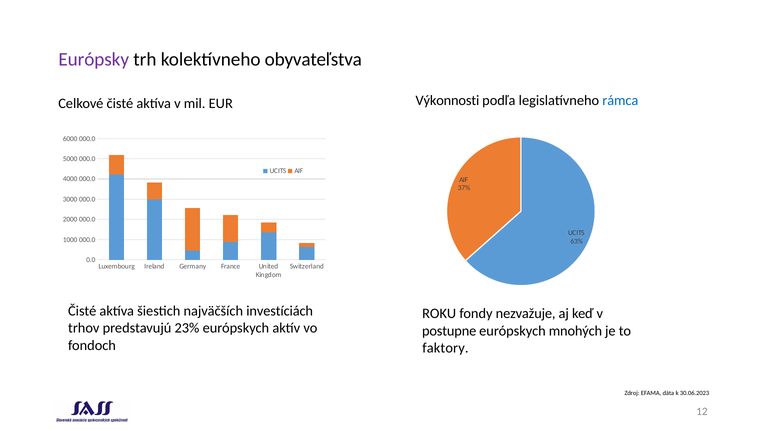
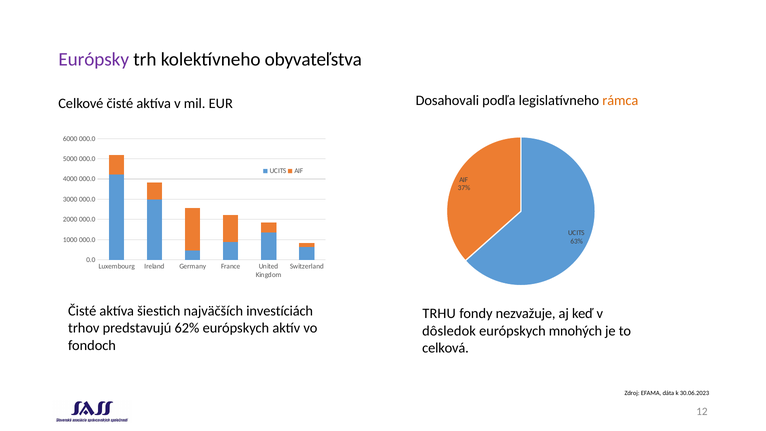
Výkonnosti: Výkonnosti -> Dosahovali (447, 101)
rámca colour: blue -> orange (620, 101)
ROKU: ROKU -> TRHU (439, 314)
23%: 23% -> 62% (187, 328)
postupne: postupne -> dôsledok (449, 331)
faktory: faktory -> celková (446, 348)
